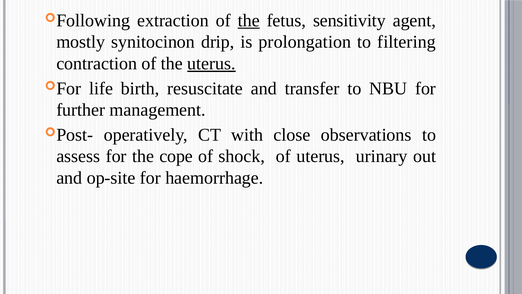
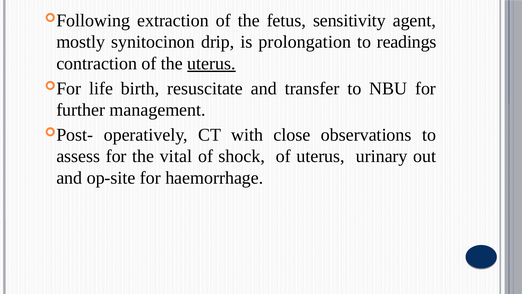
the underline: present -> none (249, 20)
filtering: filtering -> readings (407, 42)
cope: cope -> vital (176, 156)
